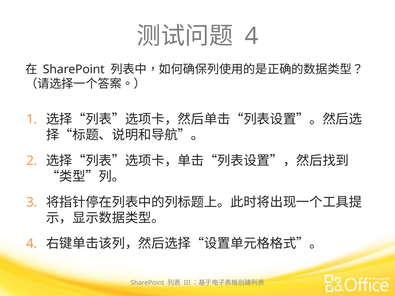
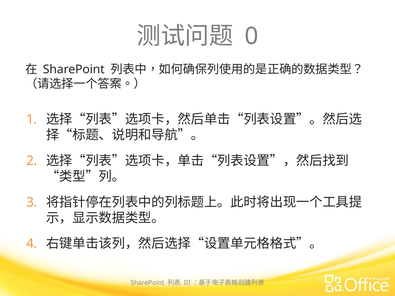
4: 4 -> 0 (251, 36)
